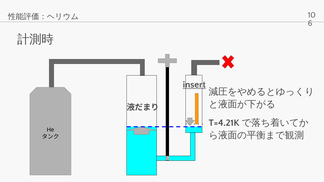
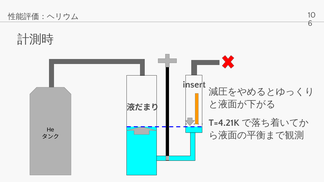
insert underline: present -> none (194, 85)
